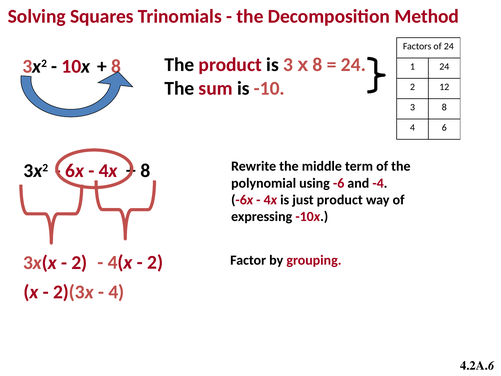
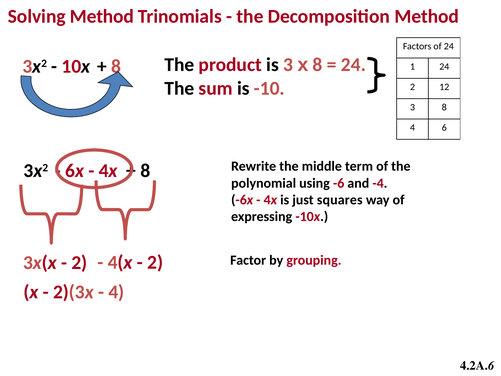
Solving Squares: Squares -> Method (102, 16)
just product: product -> squares (340, 200)
